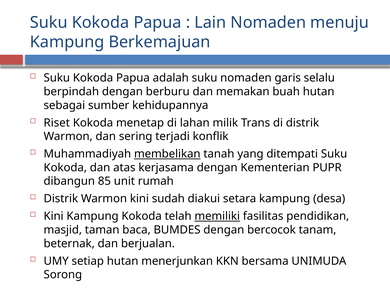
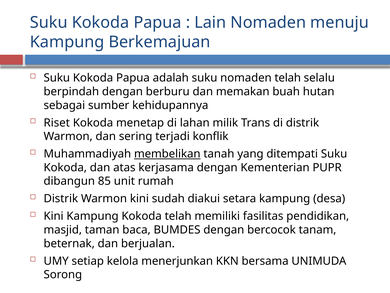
nomaden garis: garis -> telah (288, 78)
memiliki underline: present -> none (217, 216)
setiap hutan: hutan -> kelola (123, 261)
